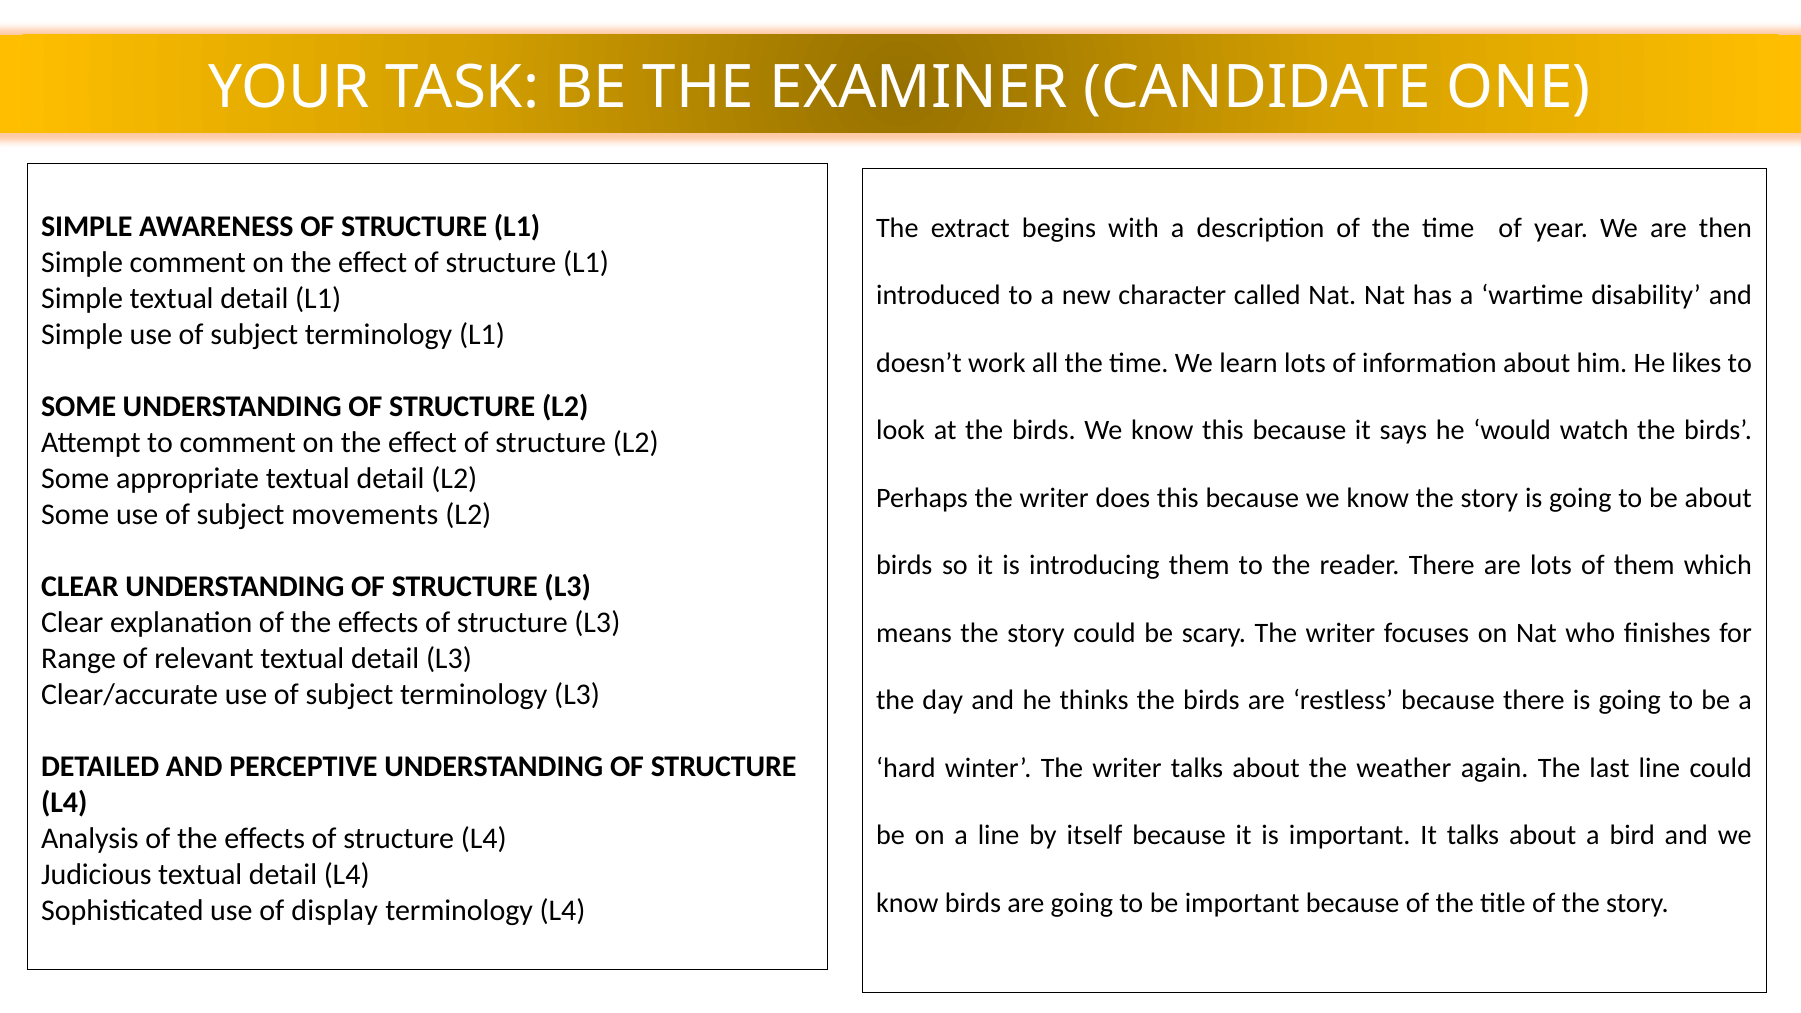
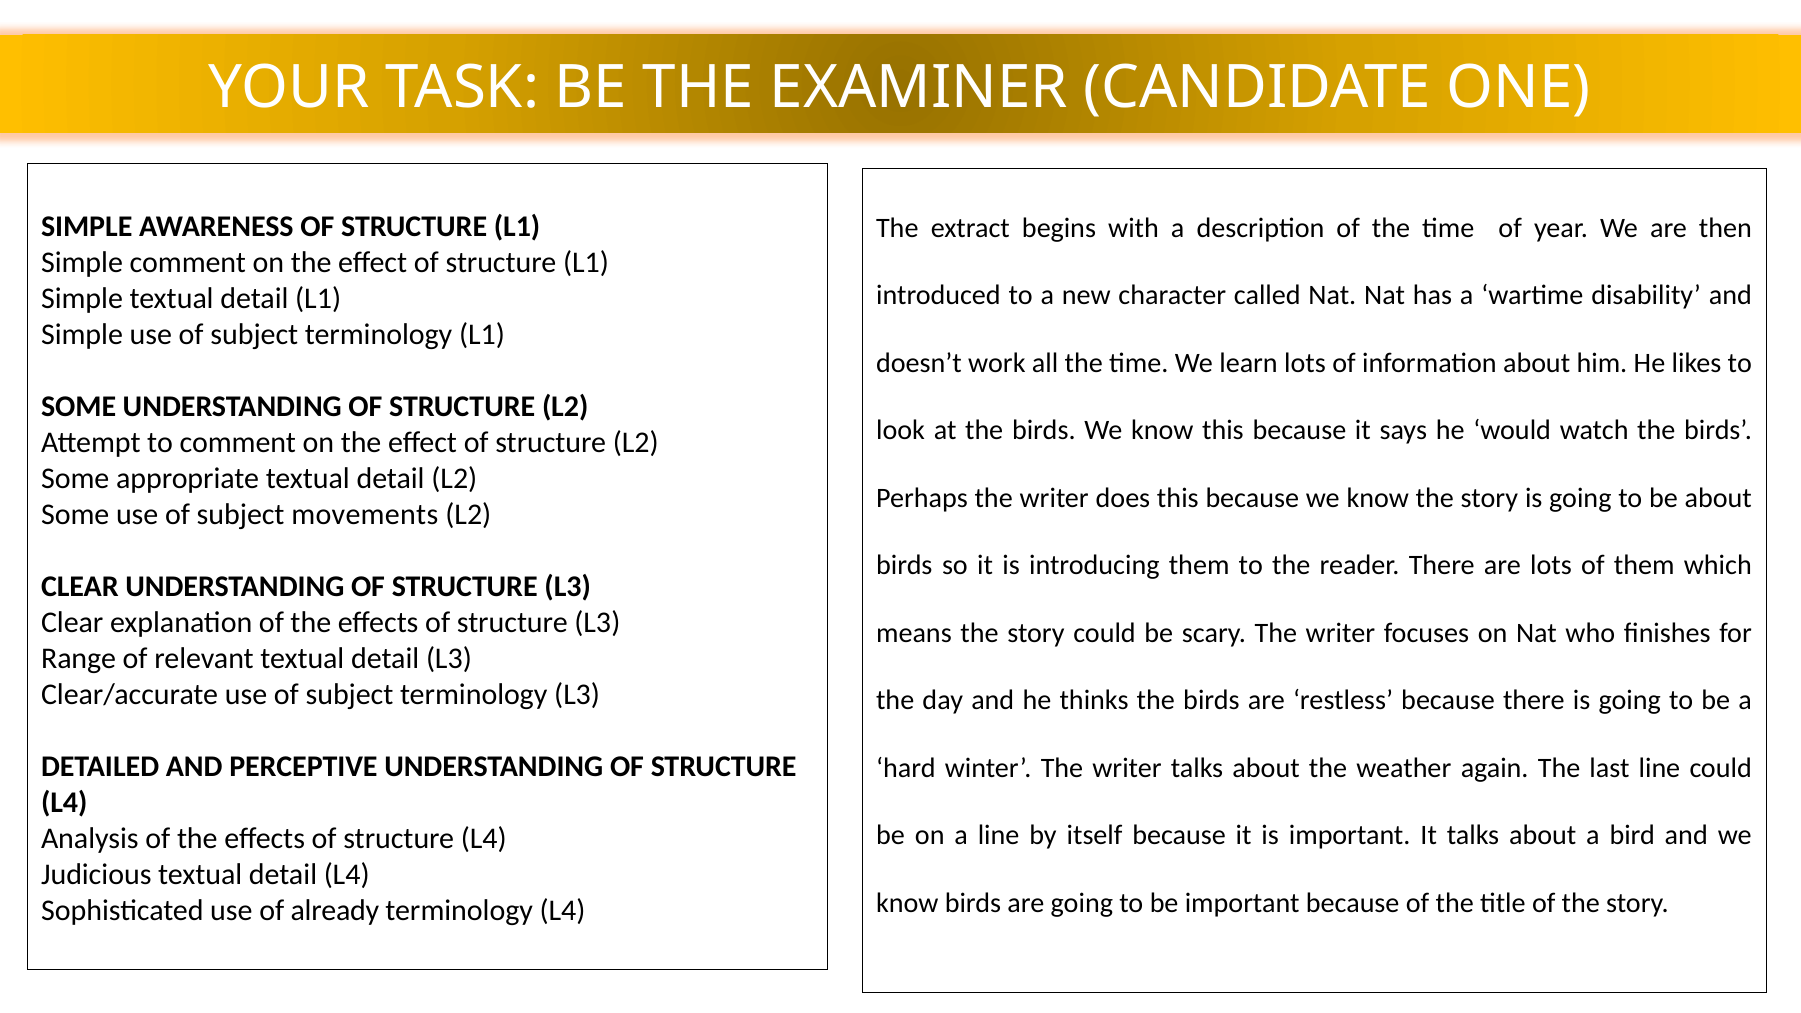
display: display -> already (335, 911)
